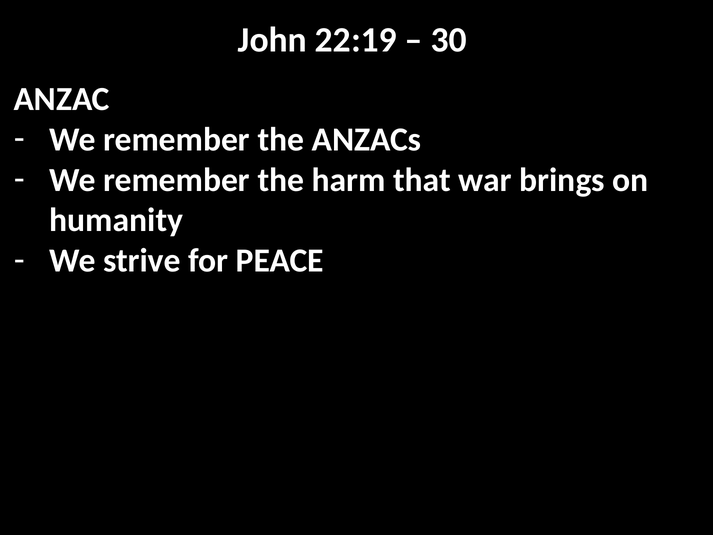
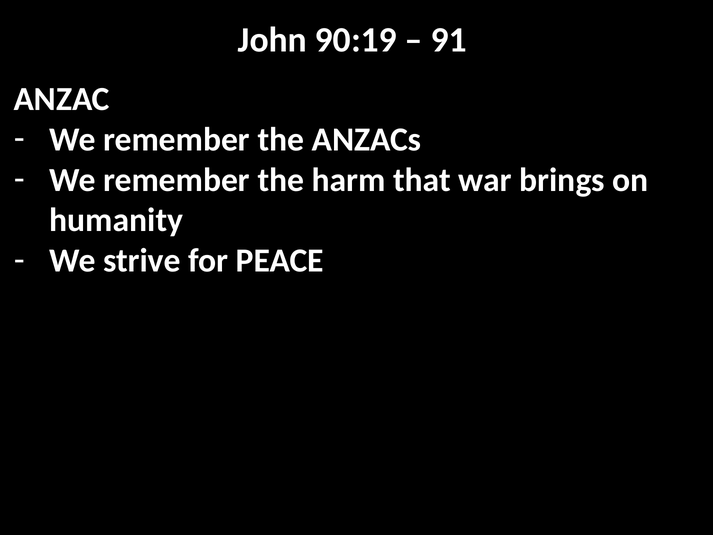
22:19: 22:19 -> 90:19 (356, 40)
30: 30 -> 91 (449, 40)
